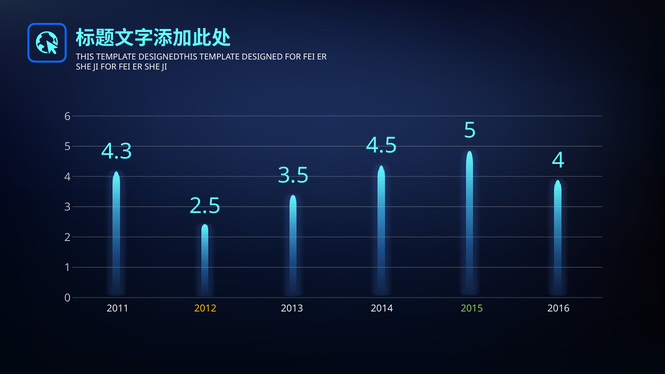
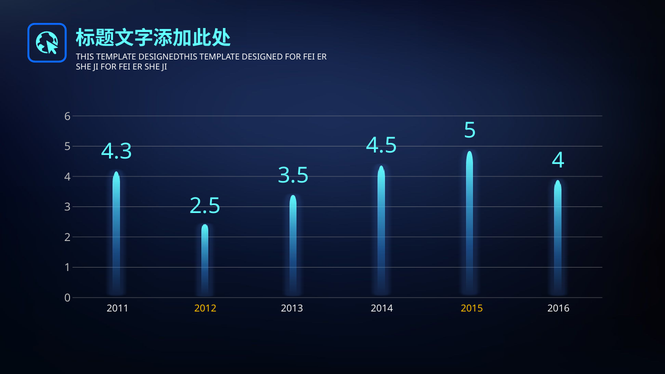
2015 colour: light green -> yellow (472, 309)
